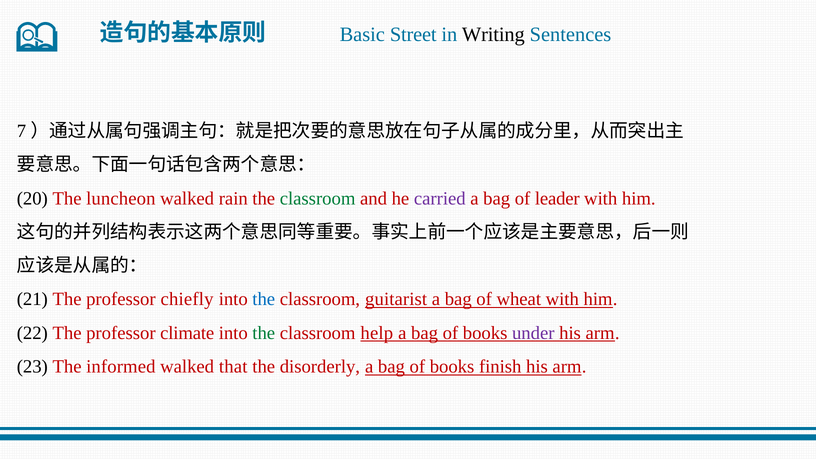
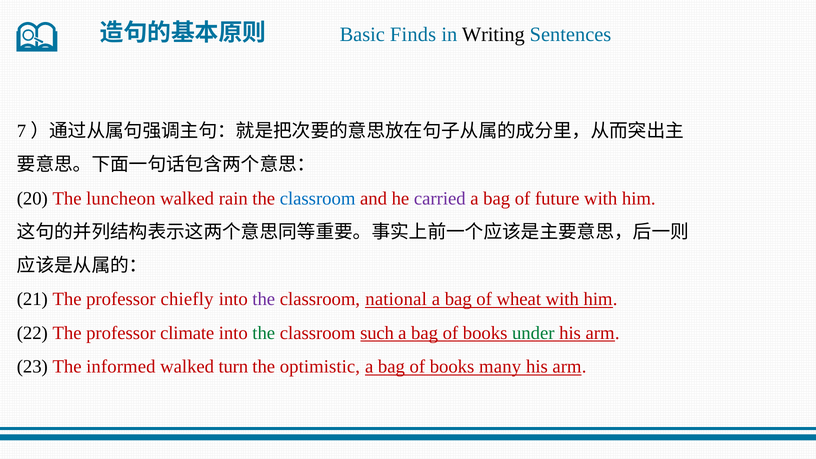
Street: Street -> Finds (413, 34)
classroom colour: green -> blue (318, 198)
leader: leader -> future (557, 198)
the colour: blue -> purple (264, 299)
guitarist: guitarist -> national (396, 299)
help: help -> such (377, 333)
under colour: purple -> green (533, 333)
that: that -> turn (233, 367)
disorderly: disorderly -> optimistic (320, 367)
finish: finish -> many (500, 367)
